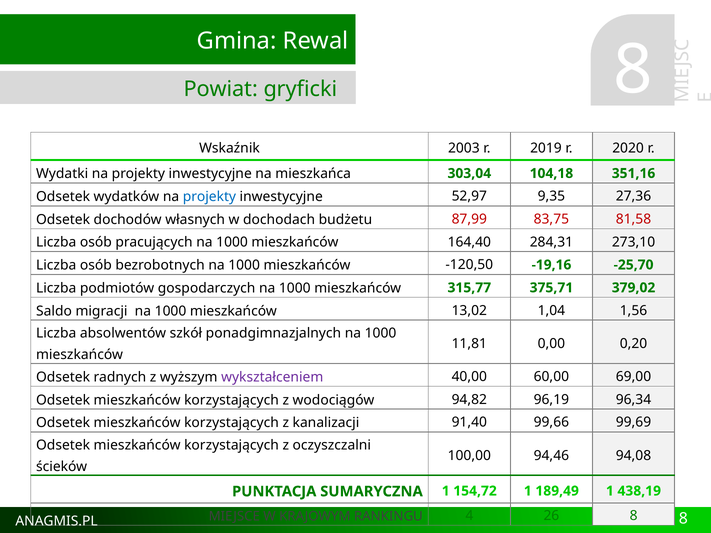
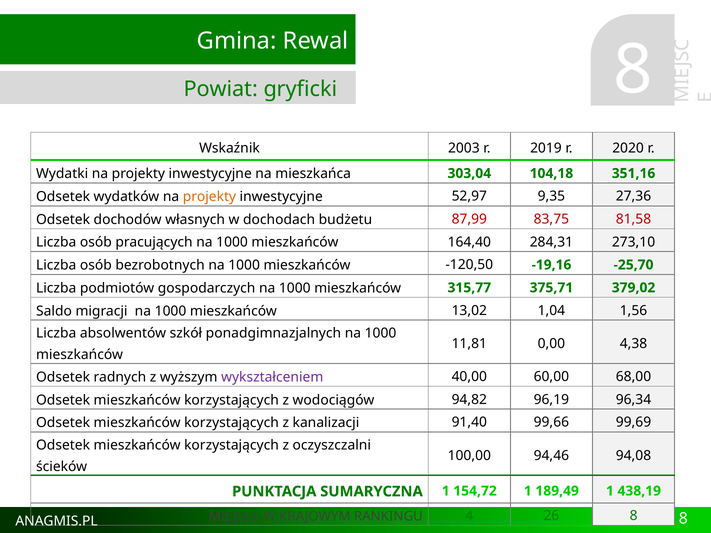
projekty colour: blue -> orange (209, 197)
0,20: 0,20 -> 4,38 (634, 344)
69,00: 69,00 -> 68,00 (634, 377)
